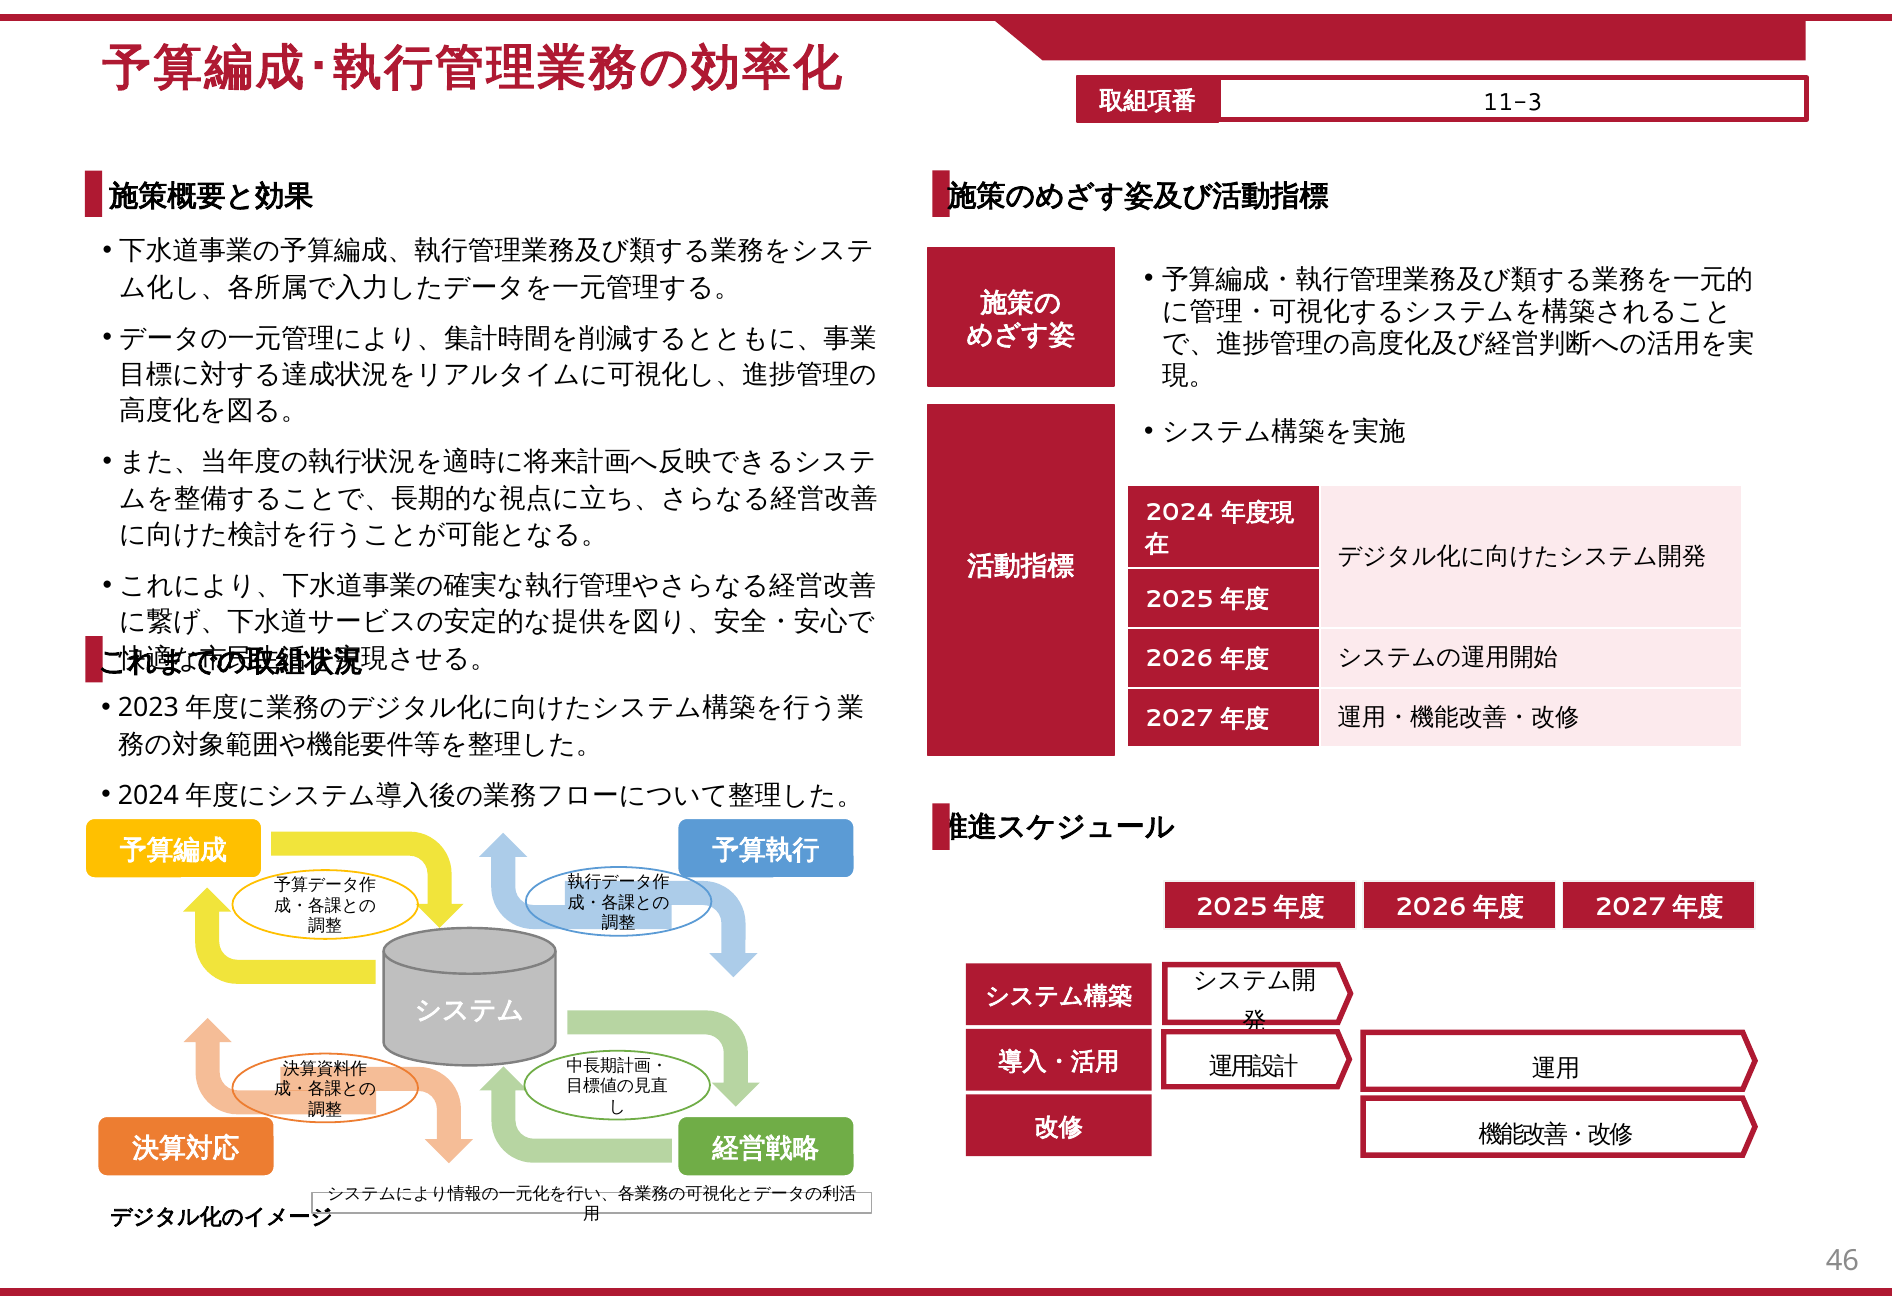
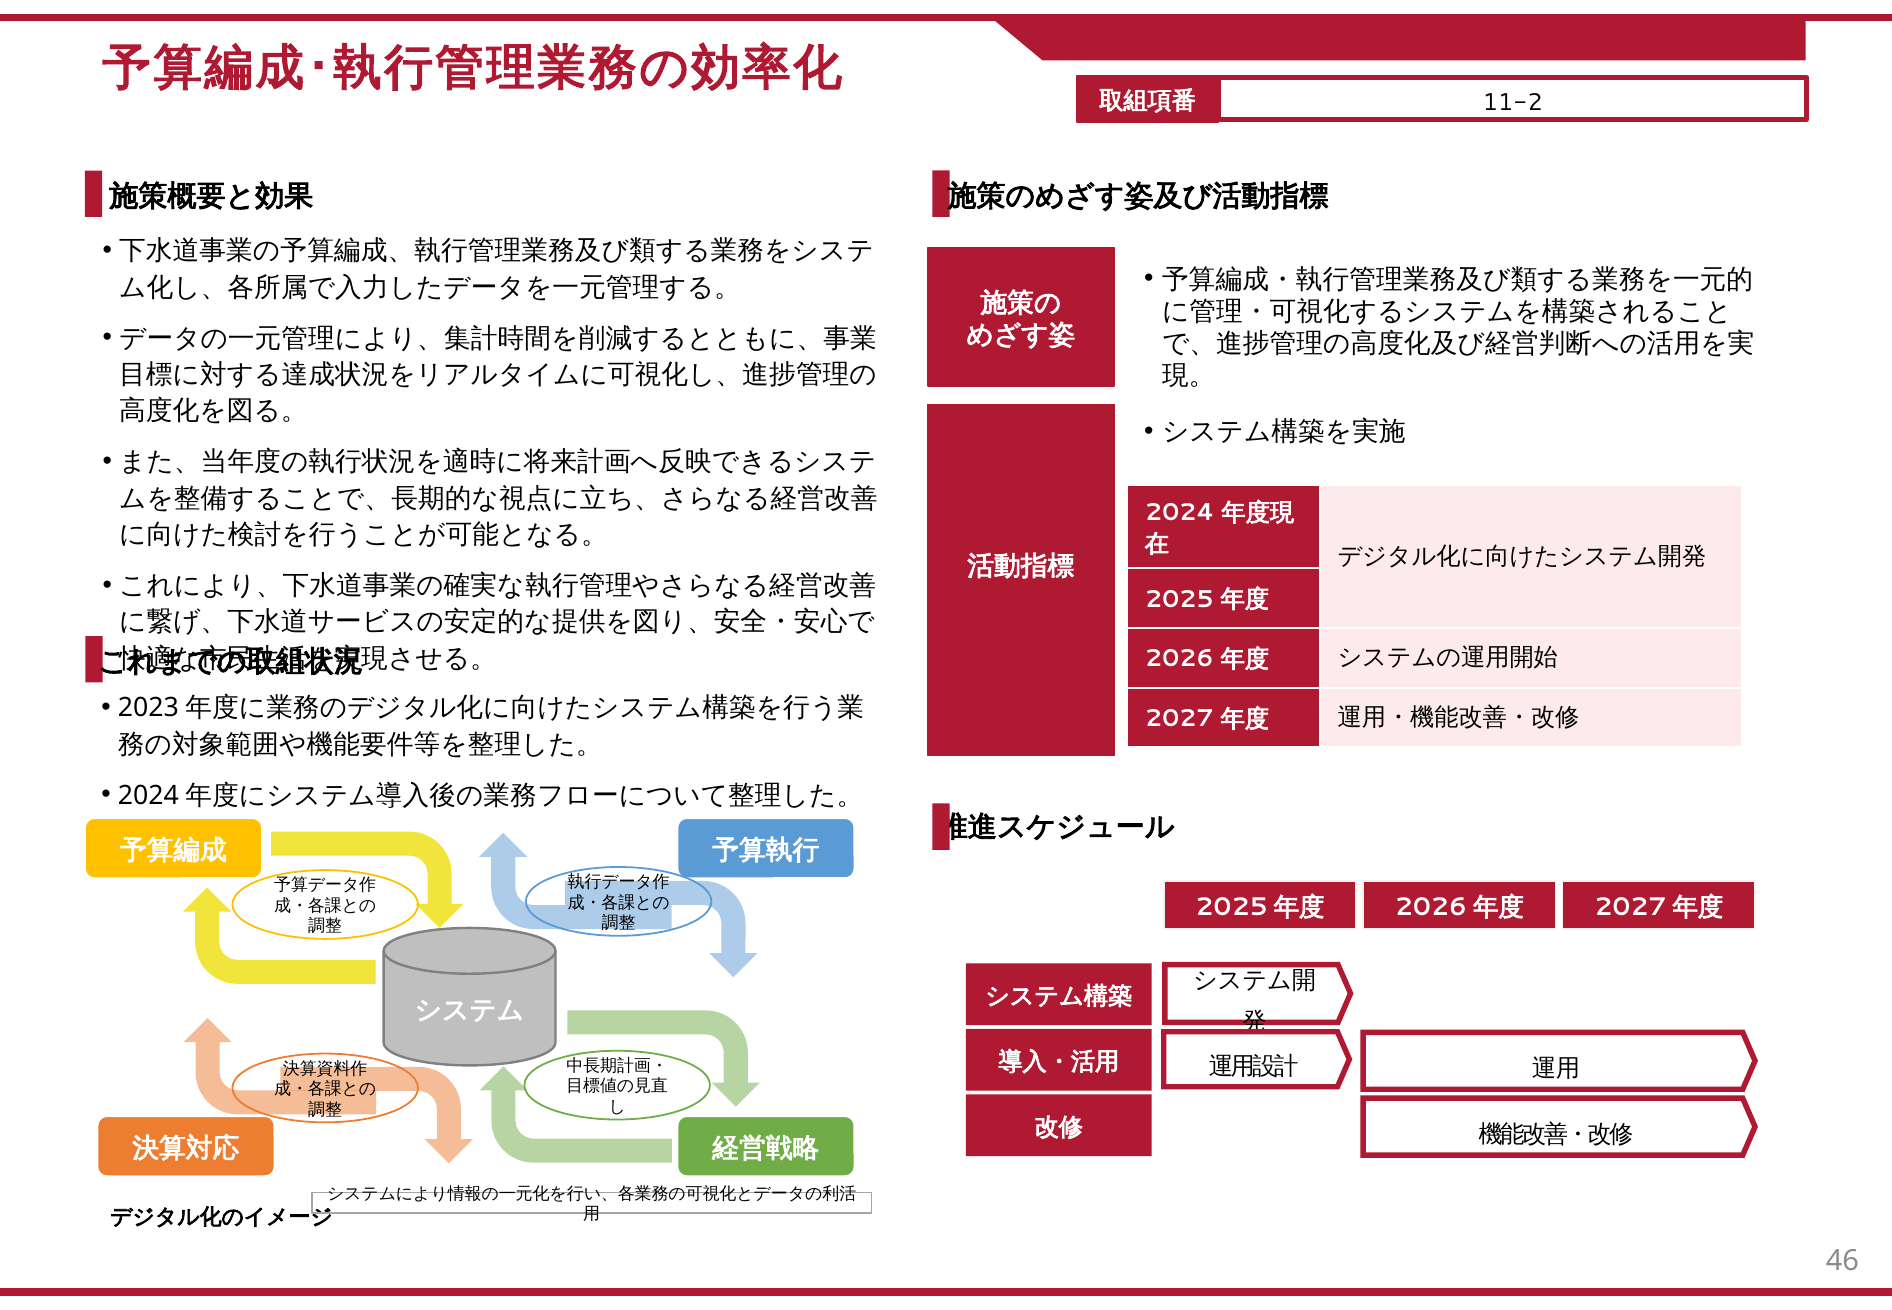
11-3: 11-3 -> 11-2 (1513, 103)
